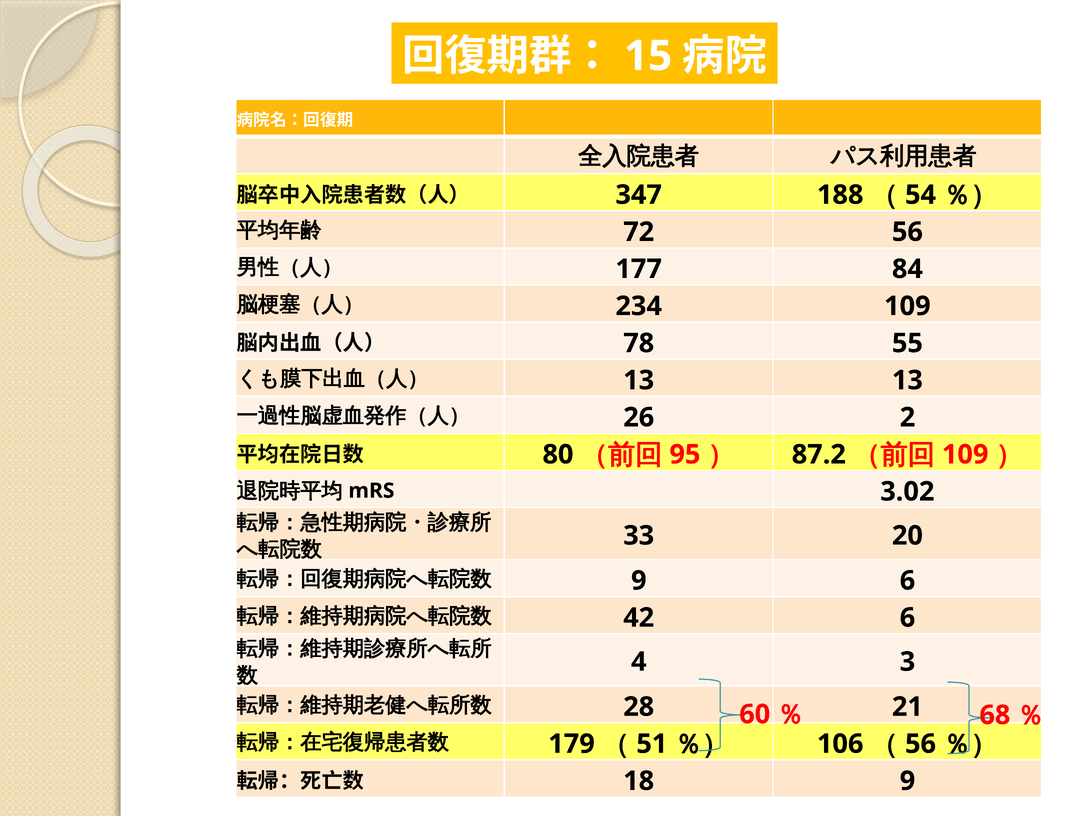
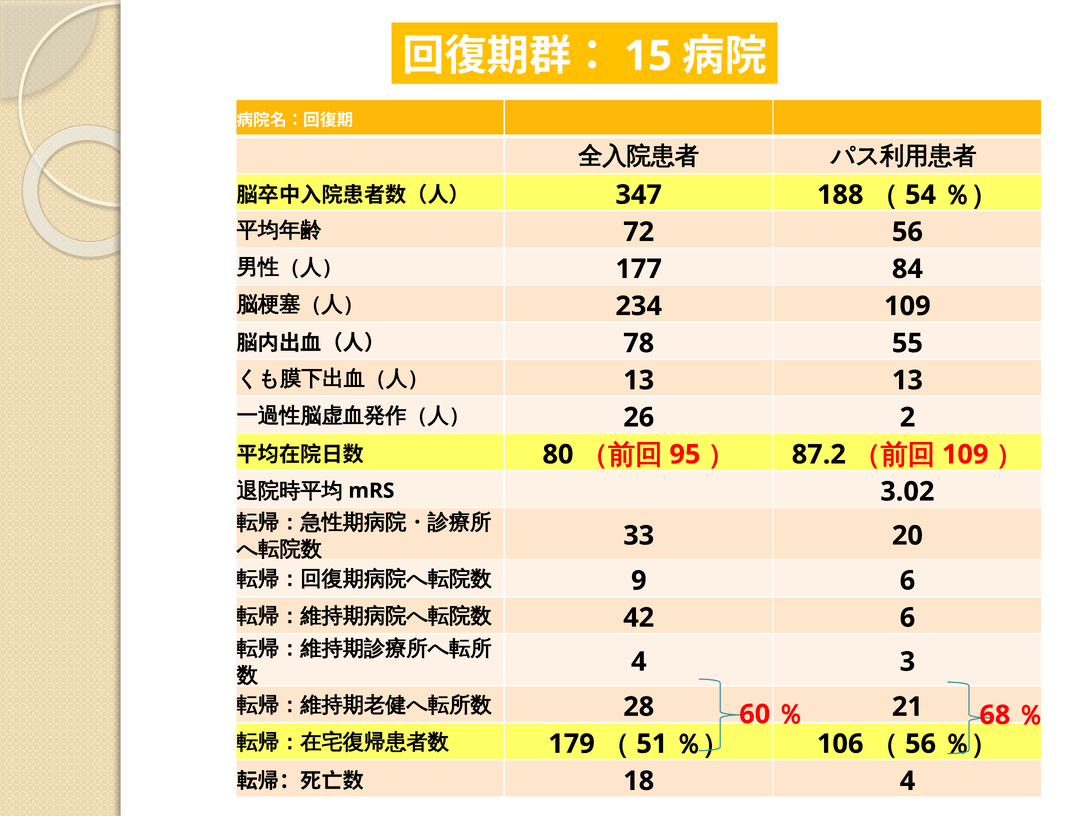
18 9: 9 -> 4 (907, 782)
